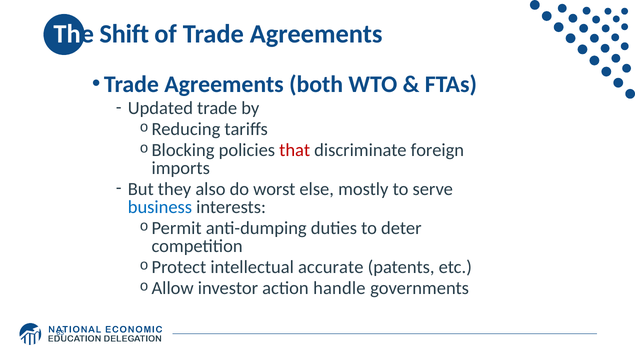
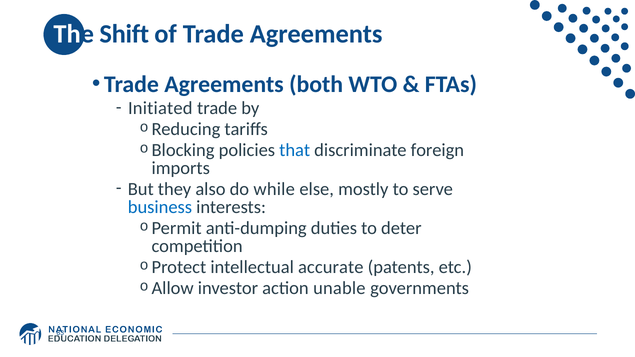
Updated: Updated -> Initiated (160, 108)
that colour: red -> blue (295, 150)
worst: worst -> while (274, 189)
handle: handle -> unable (339, 288)
